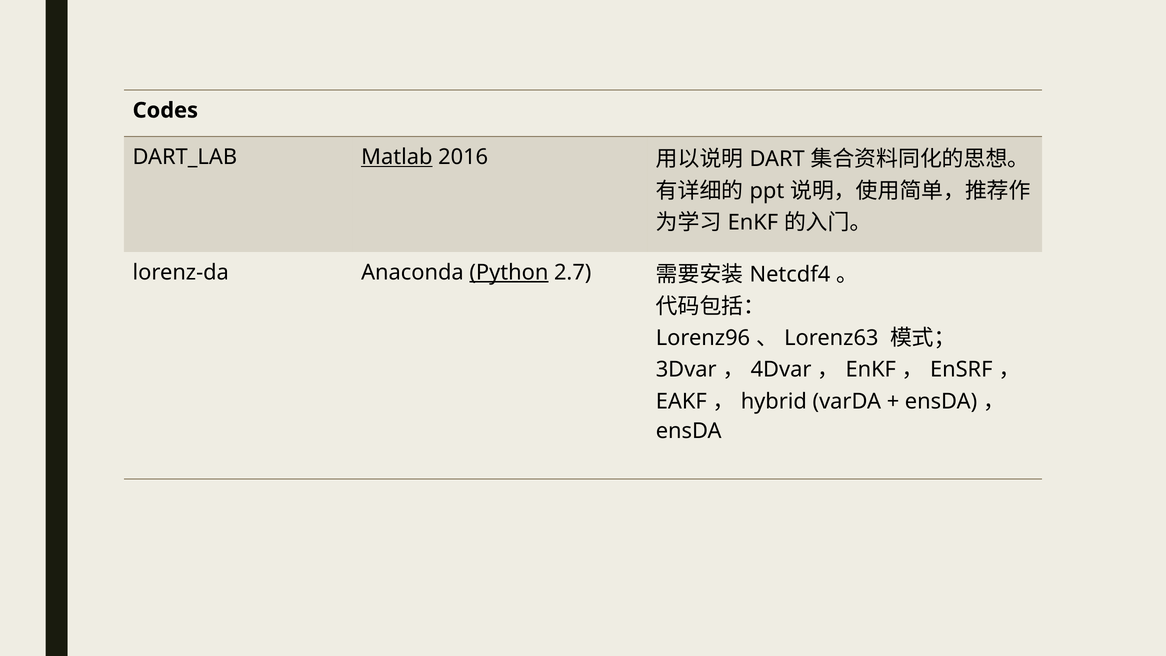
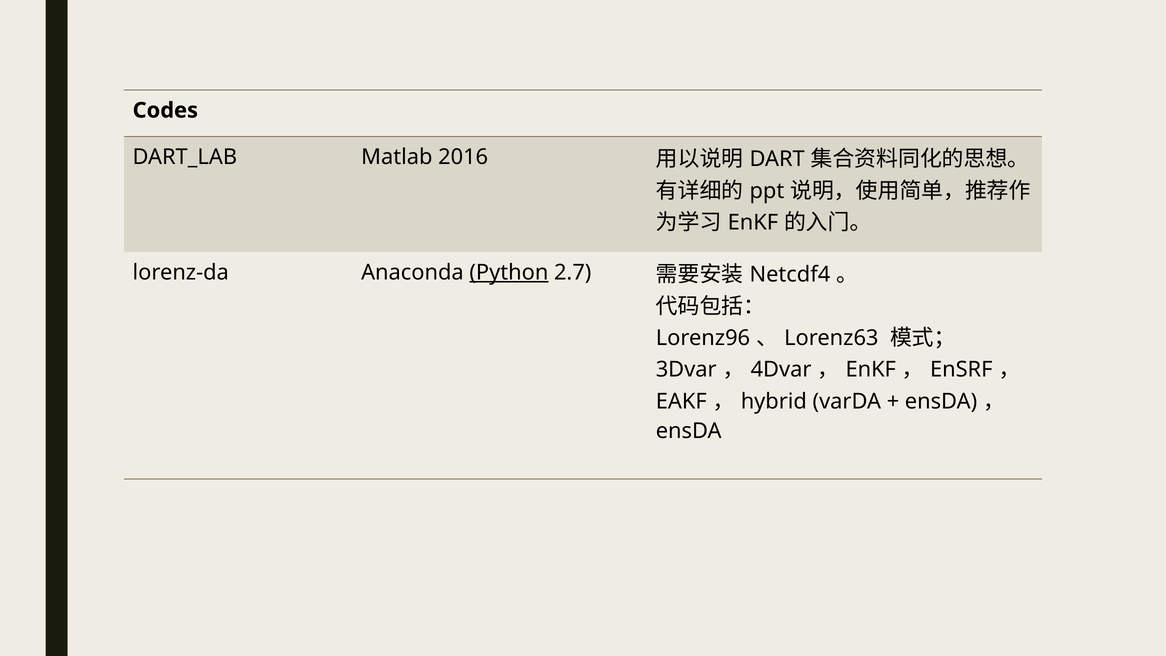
Matlab underline: present -> none (397, 157)
